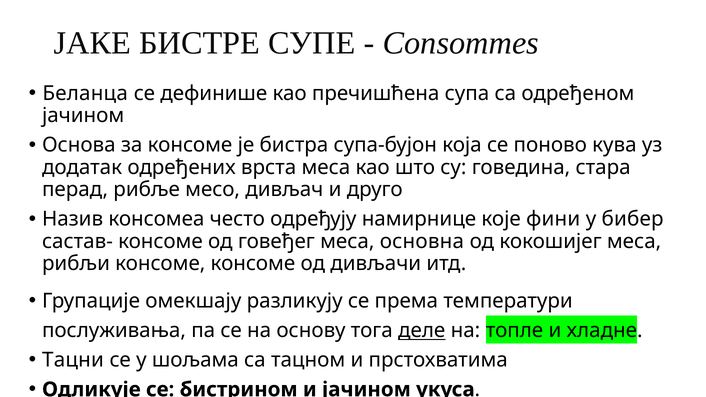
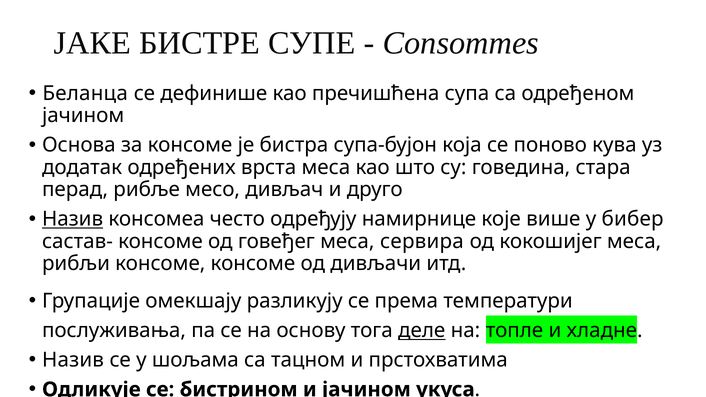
Назив underline: none -> present (73, 219)
фини: фини -> више (553, 219)
основна: основна -> сервира (422, 241)
Тацни: Тацни -> Назив (73, 360)
